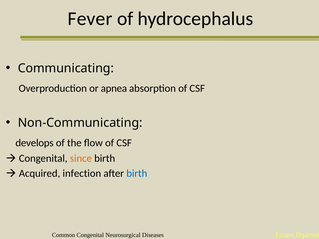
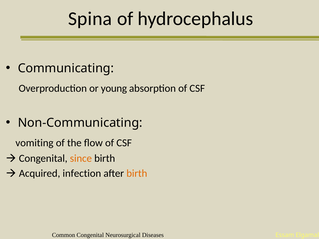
Fever: Fever -> Spina (90, 19)
apnea: apnea -> young (114, 88)
develops: develops -> vomiting (34, 143)
birth colour: blue -> orange (137, 173)
